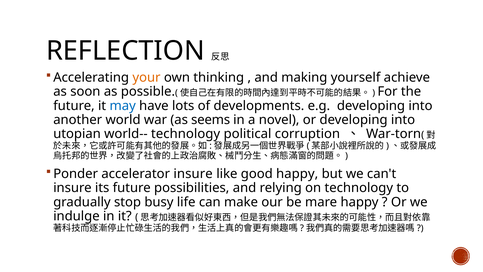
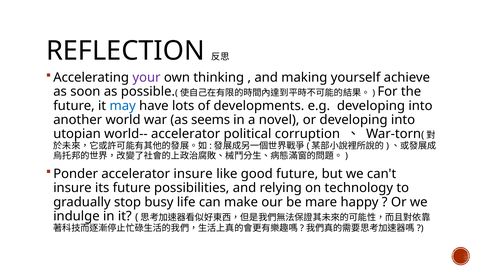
your colour: orange -> purple (146, 77)
world-- technology: technology -> accelerator (186, 134)
good happy: happy -> future (297, 174)
